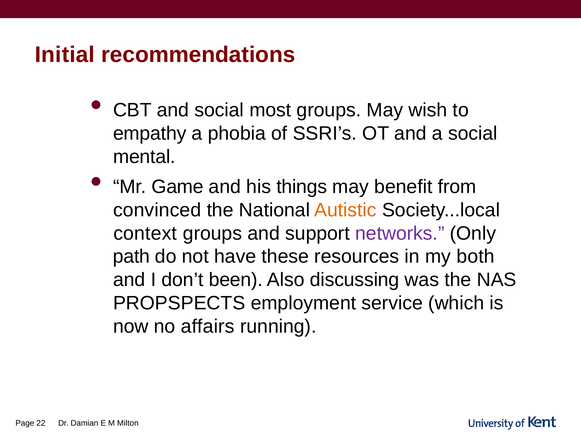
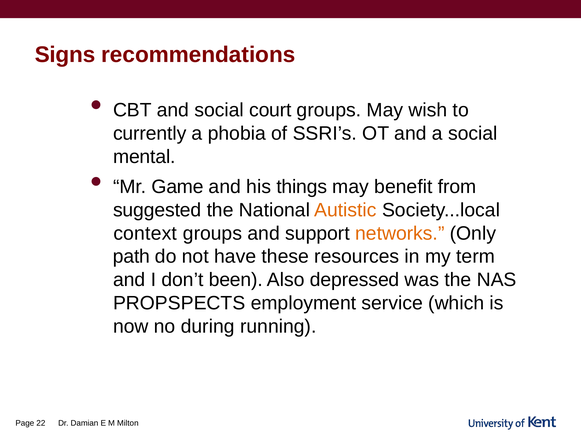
Initial: Initial -> Signs (65, 55)
most: most -> court (270, 110)
empathy: empathy -> currently (150, 133)
convinced: convinced -> suggested (157, 210)
networks colour: purple -> orange (400, 233)
both: both -> term (476, 256)
discussing: discussing -> depressed (355, 280)
affairs: affairs -> during (208, 326)
